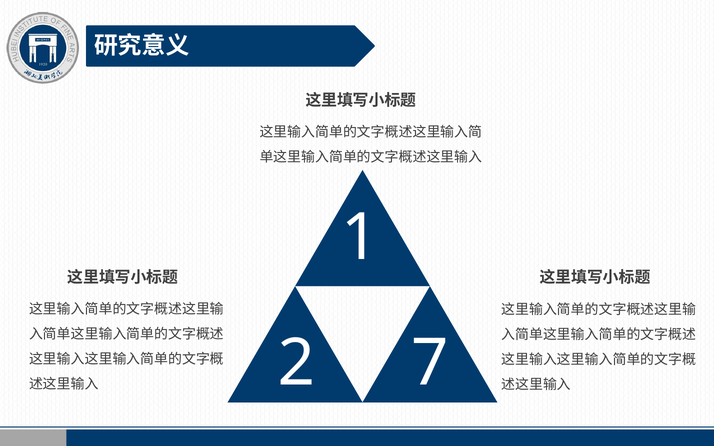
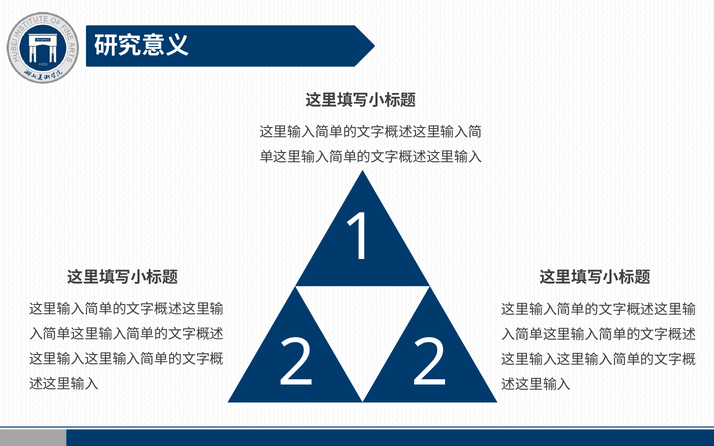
2 7: 7 -> 2 (430, 364)
